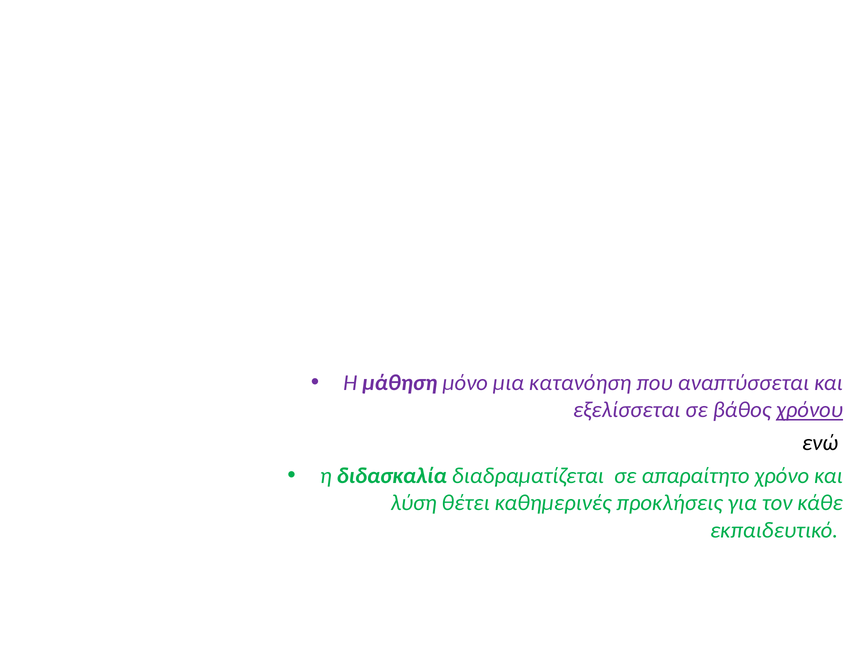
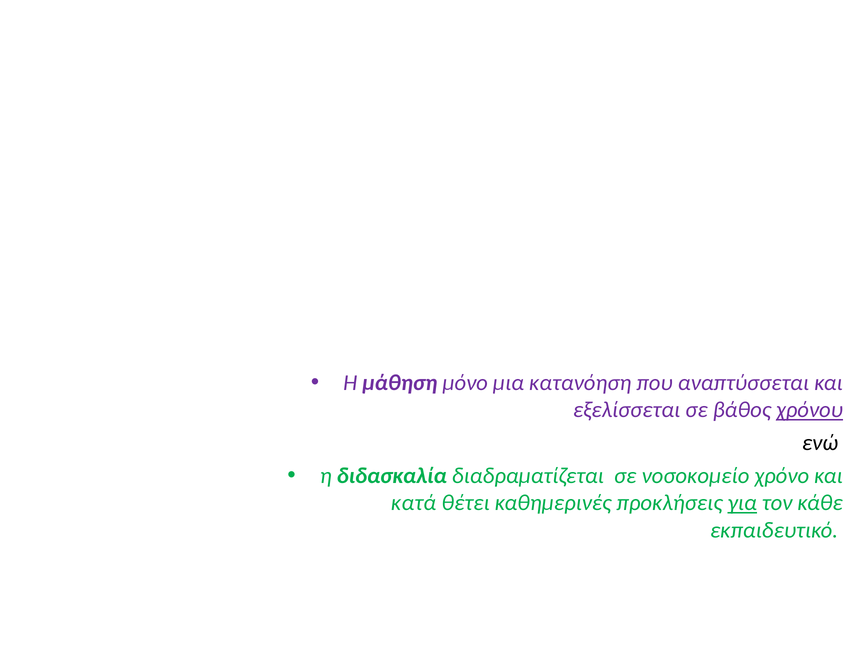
απαραίτητο: απαραίτητο -> νοσοκομείο (696, 476)
λύση: λύση -> κατά (414, 503)
για underline: none -> present (742, 503)
